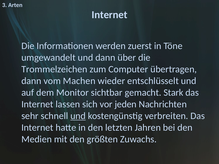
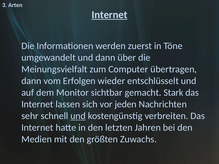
Internet underline: none -> present (109, 15)
Trommelzeichen: Trommelzeichen -> Meinungsvielfalt (54, 69)
Machen: Machen -> Erfolgen (79, 81)
